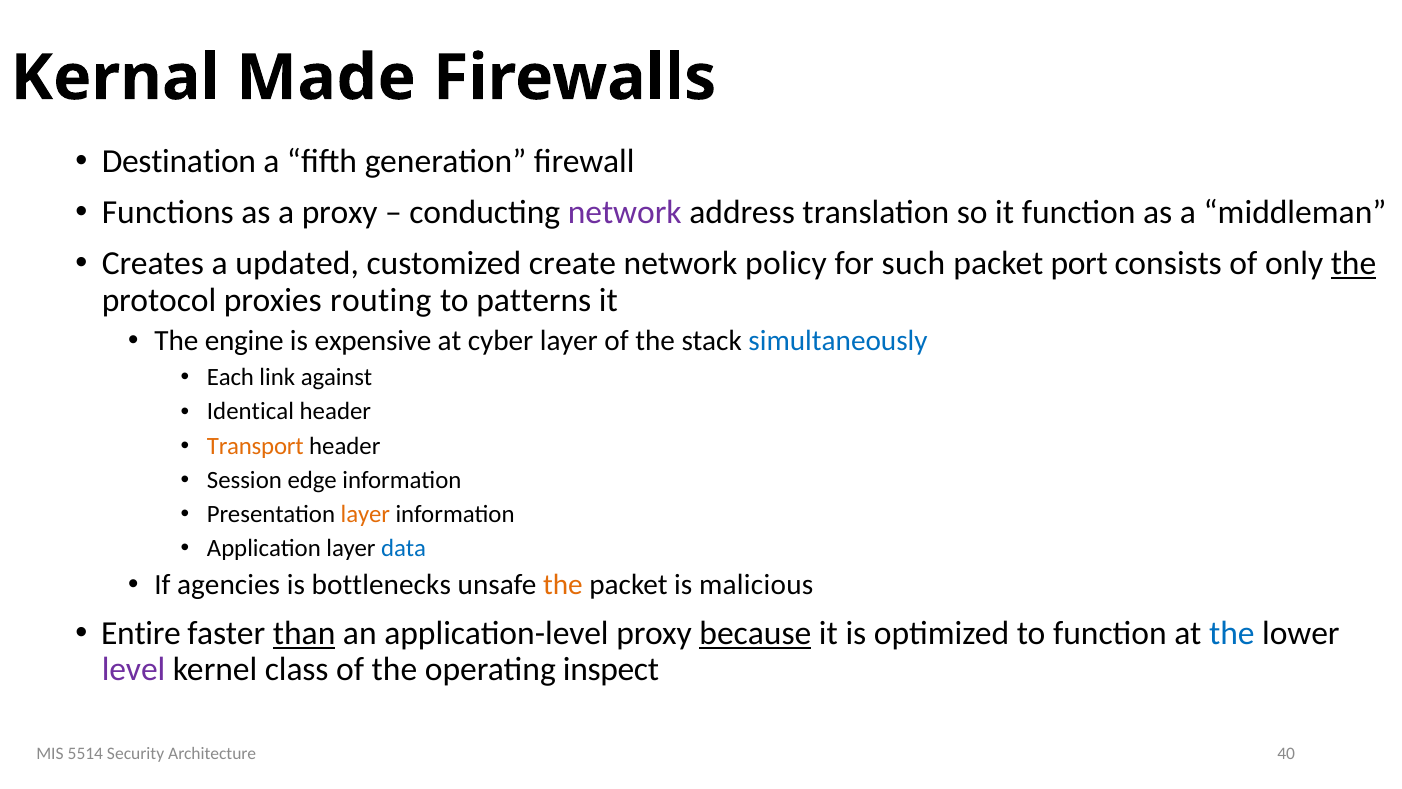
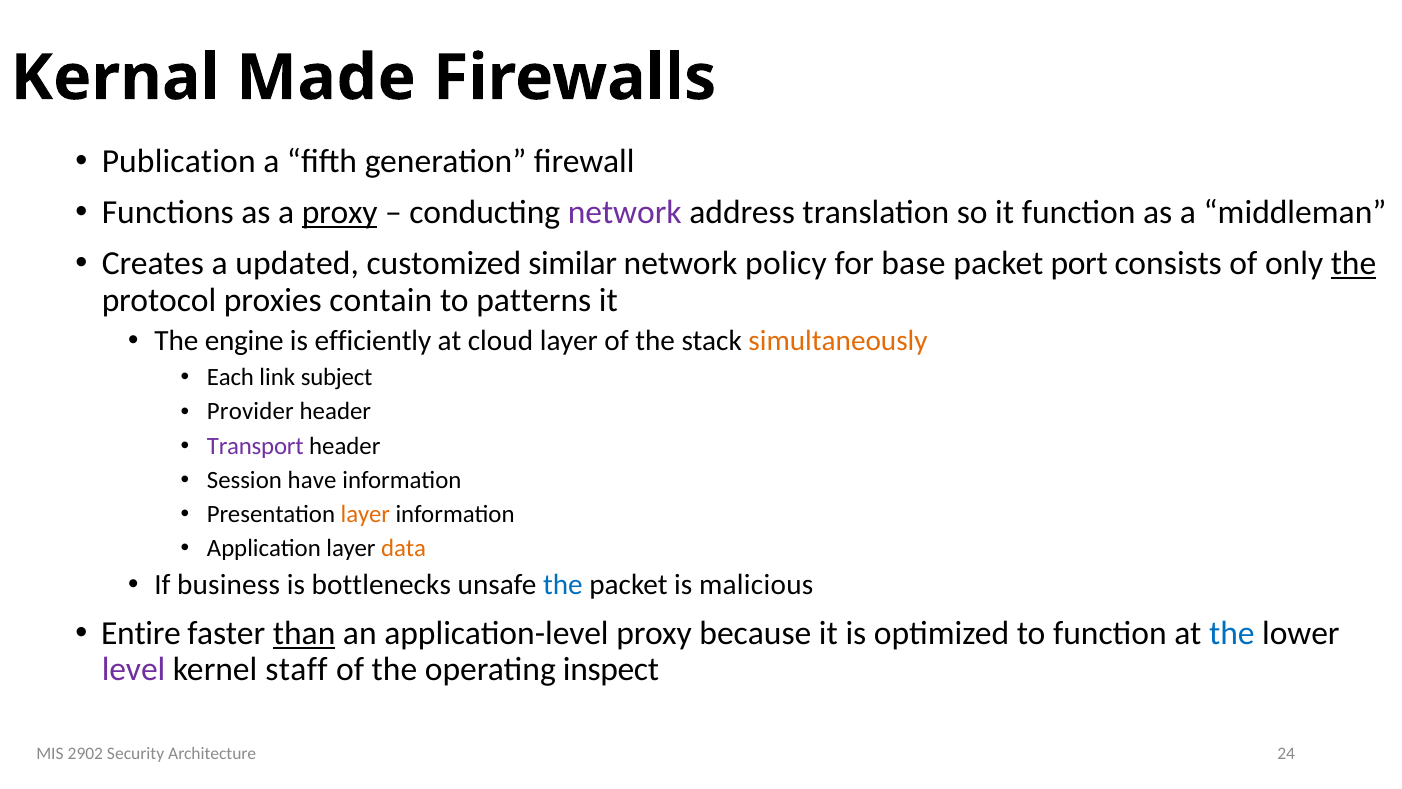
Destination: Destination -> Publication (179, 162)
proxy underline: none -> present (340, 213)
create: create -> similar (573, 264)
such: such -> base (913, 264)
routing: routing -> contain (381, 300)
expensive: expensive -> efficiently (373, 341)
cyber: cyber -> cloud (501, 341)
simultaneously colour: blue -> orange (838, 341)
against: against -> subject (337, 377)
Identical: Identical -> Provider (250, 412)
Transport colour: orange -> purple (255, 446)
edge: edge -> have (312, 480)
data colour: blue -> orange (404, 548)
agencies: agencies -> business (229, 584)
the colour: orange -> blue (563, 584)
because underline: present -> none (755, 633)
class: class -> staff (297, 669)
5514: 5514 -> 2902 (85, 753)
40: 40 -> 24 (1286, 753)
